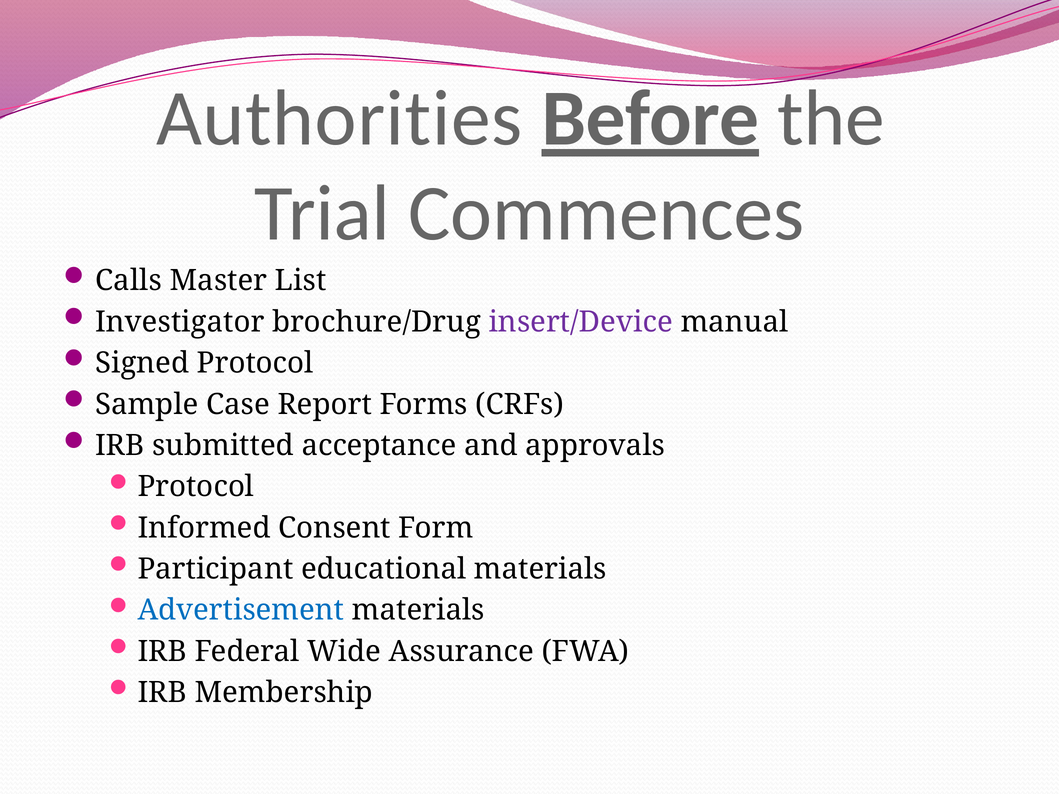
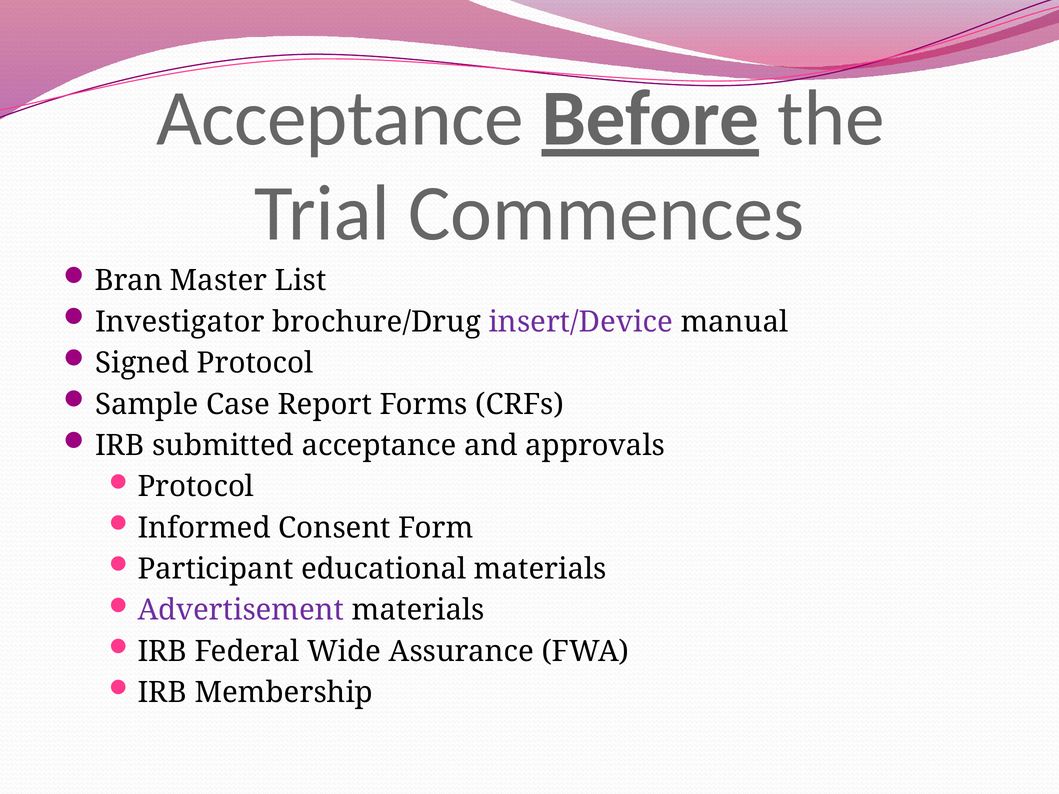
Authorities: Authorities -> Acceptance (340, 119)
Calls: Calls -> Bran (129, 281)
Advertisement colour: blue -> purple (241, 610)
